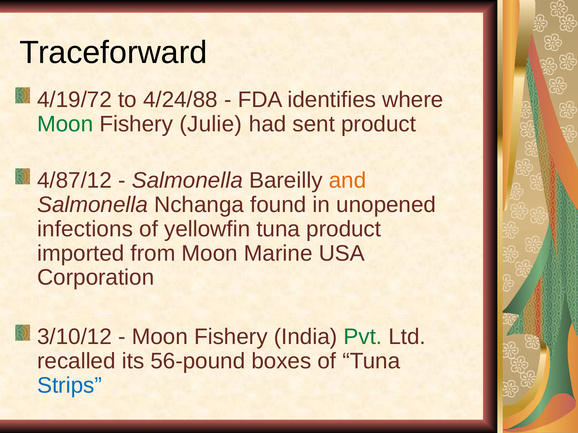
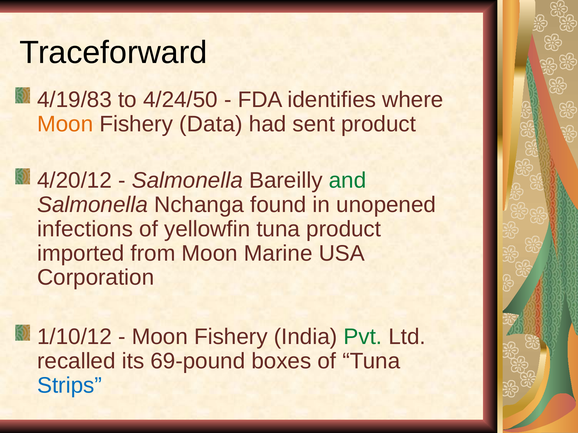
4/19/72: 4/19/72 -> 4/19/83 (74, 100)
4/24/88: 4/24/88 -> 4/24/50 (180, 100)
Moon colour: green -> orange (65, 124)
Julie: Julie -> Data (211, 124)
4/87/12: 4/87/12 -> 4/20/12 (74, 181)
and colour: orange -> green (348, 181)
3/10/12: 3/10/12 -> 1/10/12 (74, 337)
56-pound: 56-pound -> 69-pound (198, 362)
